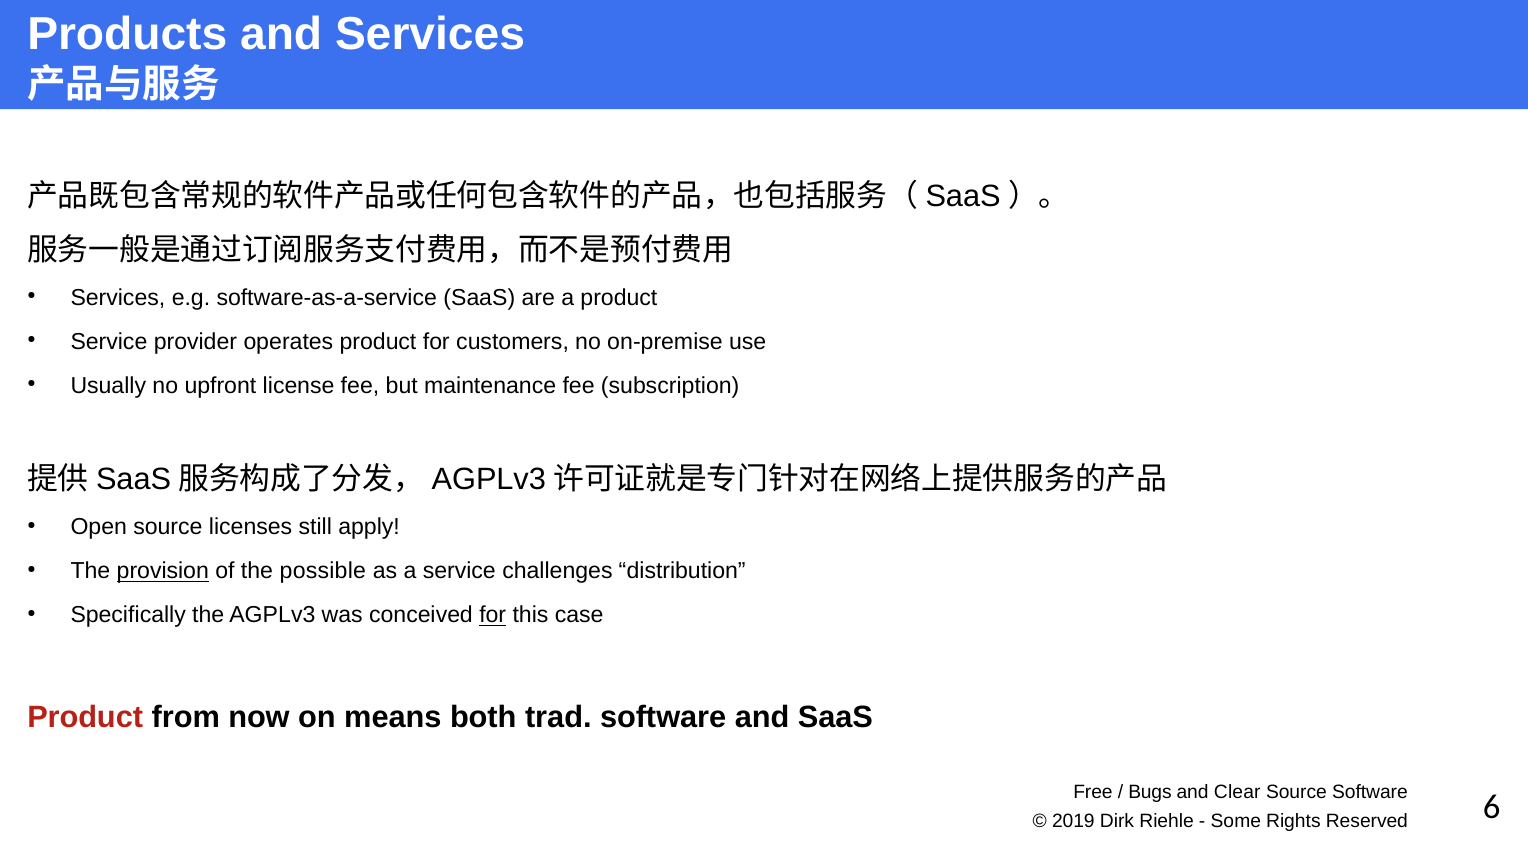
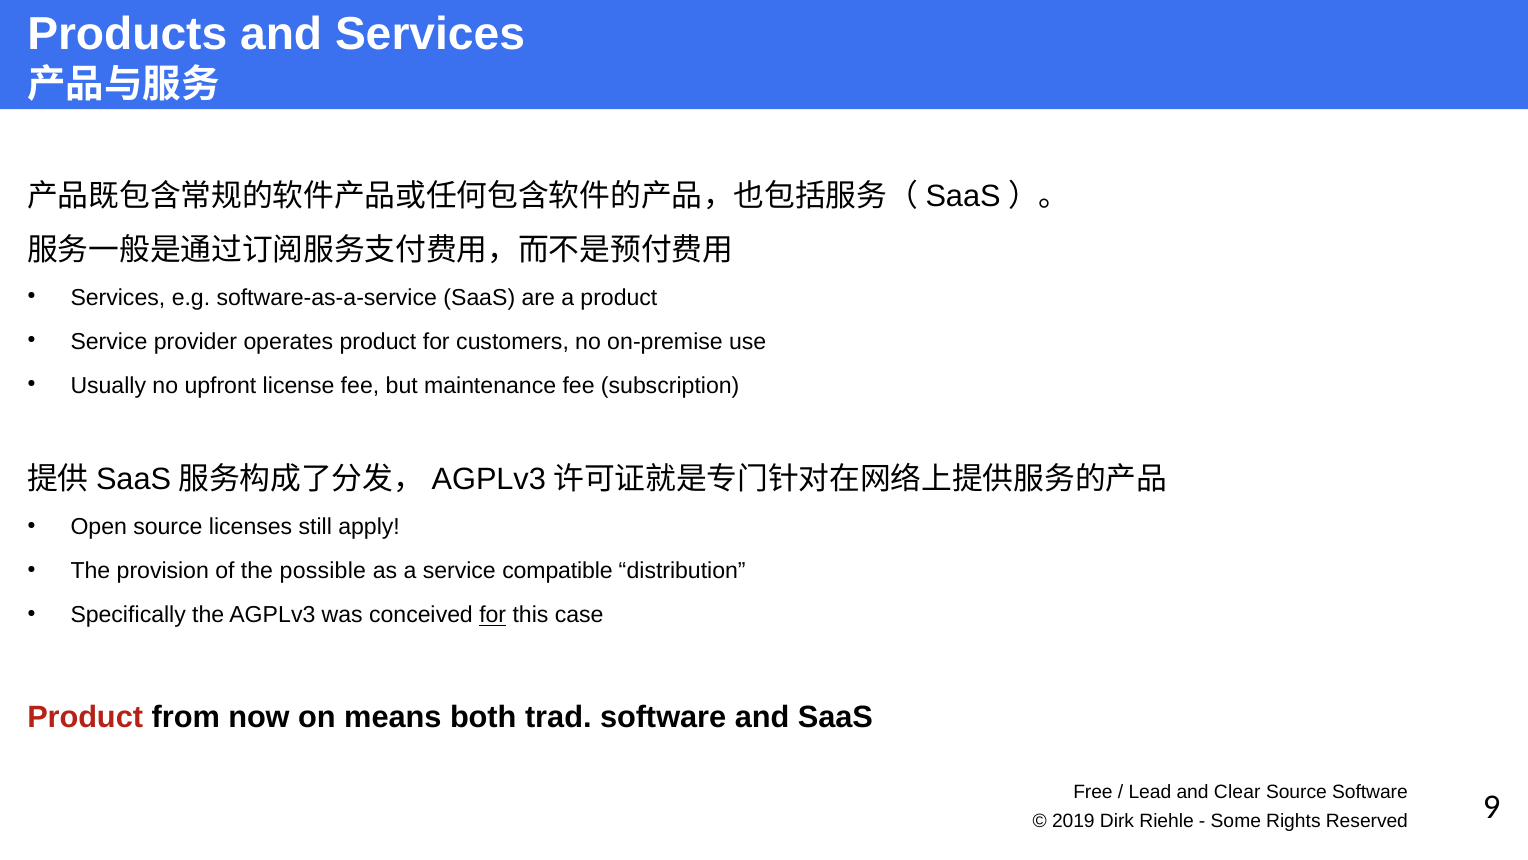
provision underline: present -> none (163, 571)
challenges: challenges -> compatible (557, 571)
Bugs: Bugs -> Lead (1150, 792)
6: 6 -> 9 (1492, 807)
